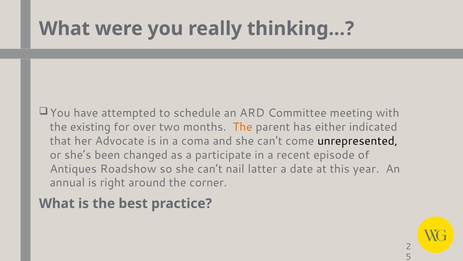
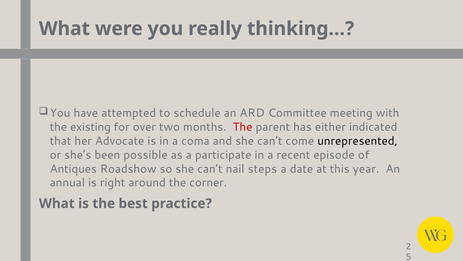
The colour: orange -> red (243, 127)
changed: changed -> possible (146, 155)
latter: latter -> steps (262, 168)
